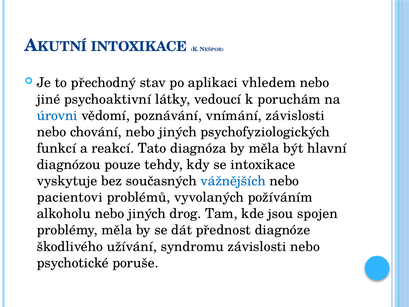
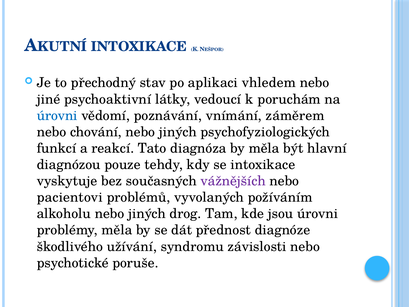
vnímání závislosti: závislosti -> záměrem (295, 115)
vážnějších colour: blue -> purple (233, 181)
jsou spojen: spojen -> úrovni (318, 214)
